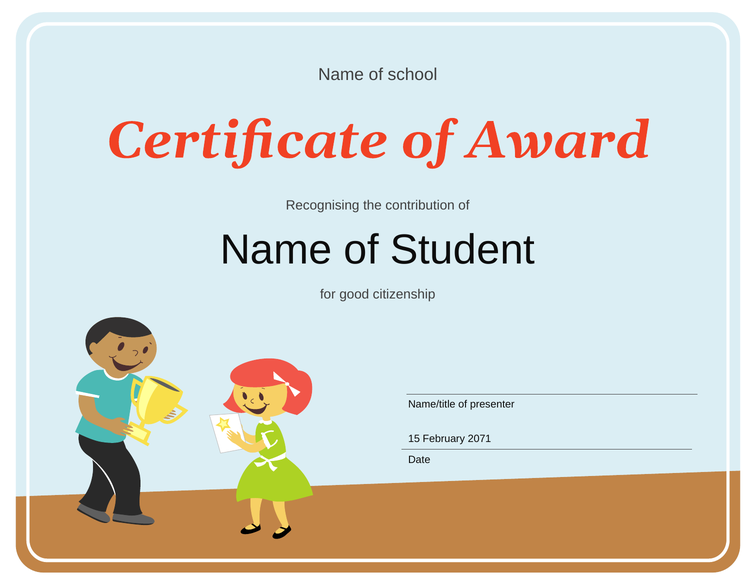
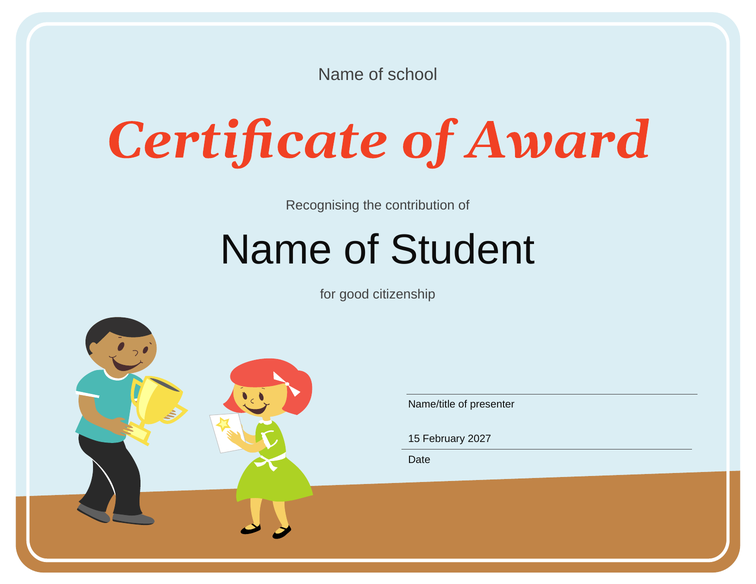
2071: 2071 -> 2027 (479, 439)
